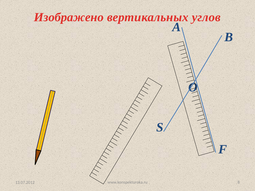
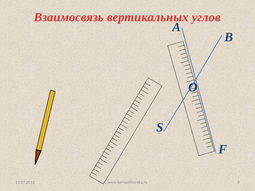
Изображено: Изображено -> Взаимосвязь (69, 17)
